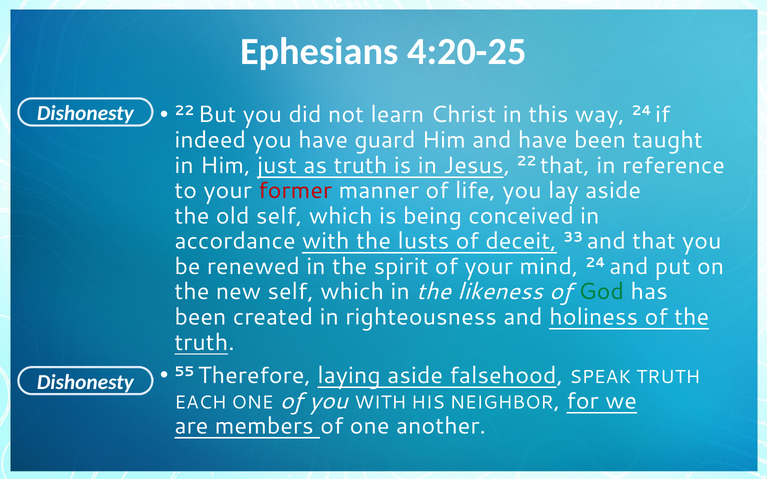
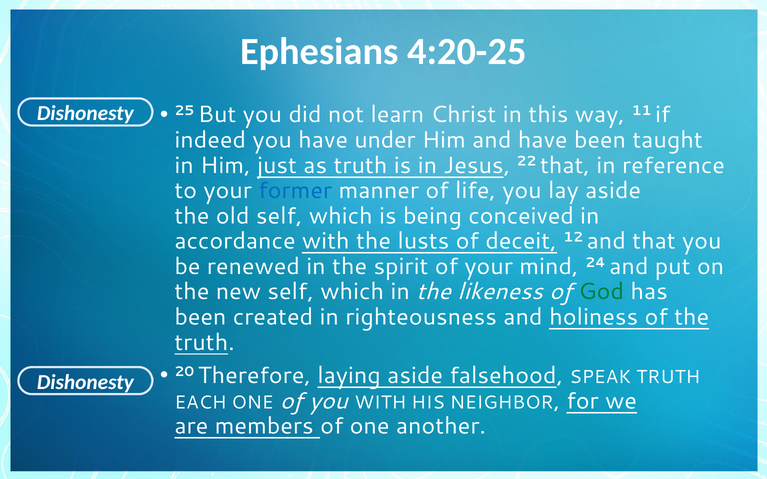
22: 22 -> 25 (184, 111)
way 24: 24 -> 11 (642, 111)
guard: guard -> under (385, 140)
former colour: red -> blue (295, 191)
33: 33 -> 12 (573, 237)
55: 55 -> 20 (184, 372)
